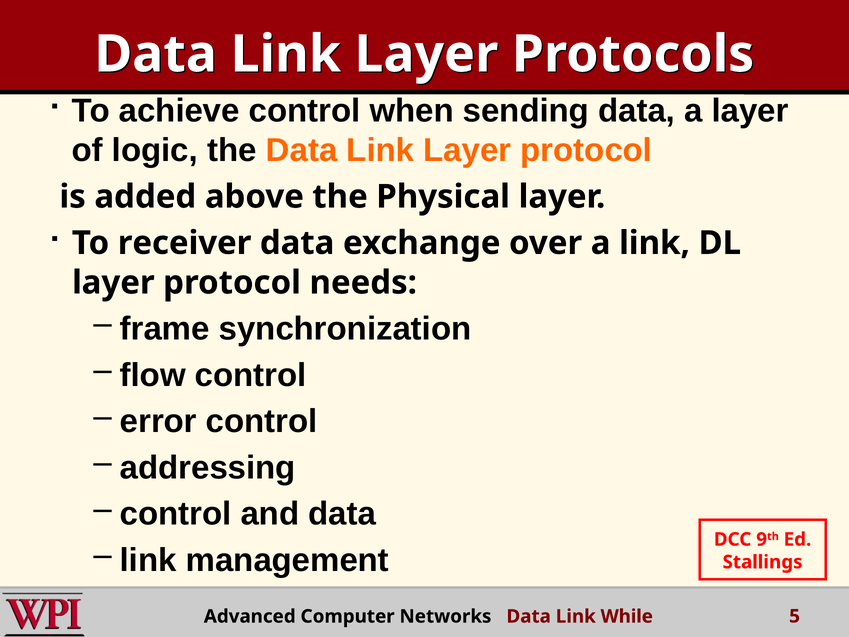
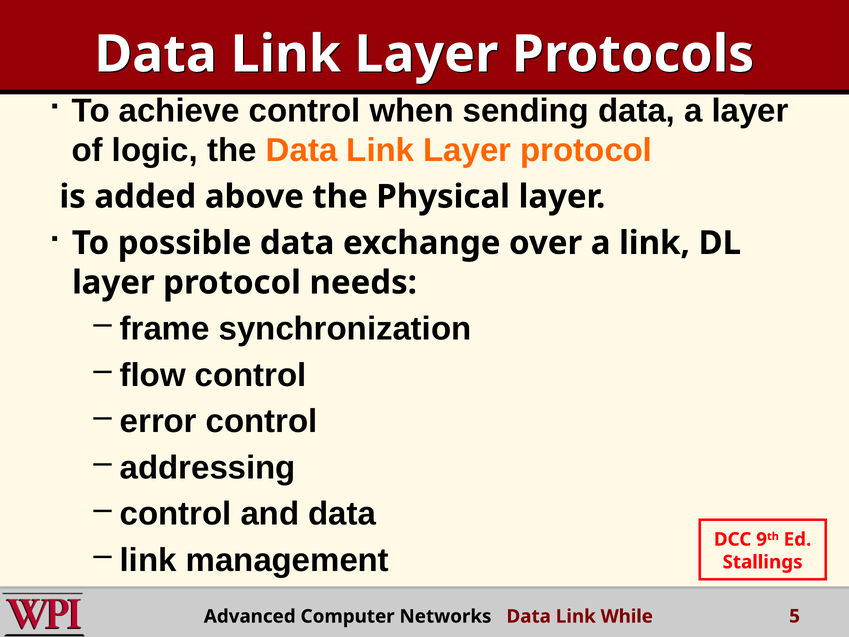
receiver: receiver -> possible (185, 243)
